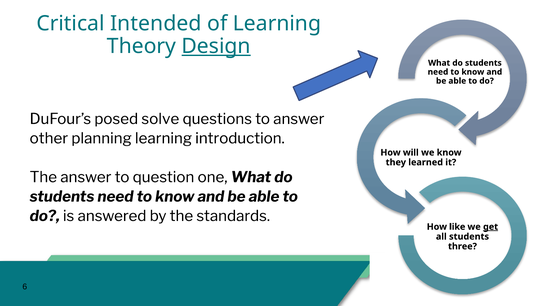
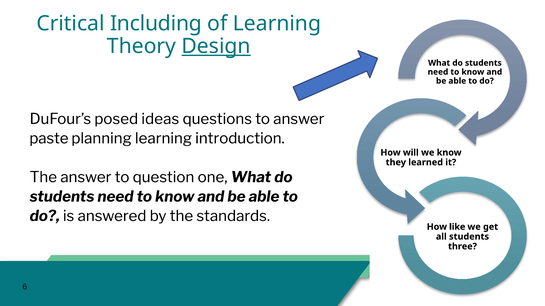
Intended: Intended -> Including (156, 23)
solve: solve -> ideas (160, 119)
other: other -> paste (49, 139)
get underline: present -> none (491, 227)
